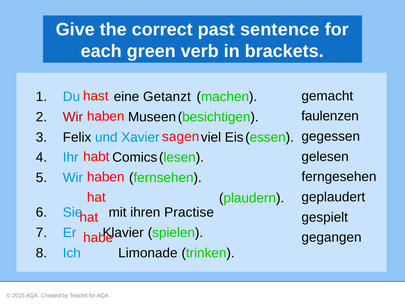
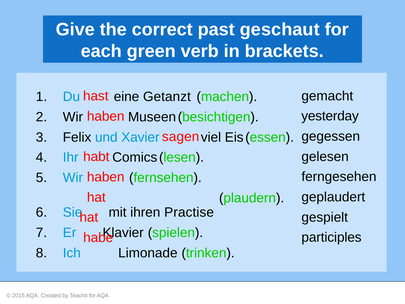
sentence: sentence -> geschaut (280, 30)
faulenzen: faulenzen -> yesterday (330, 116)
Wir colour: red -> black (73, 117)
gegangen: gegangen -> participles (332, 237)
